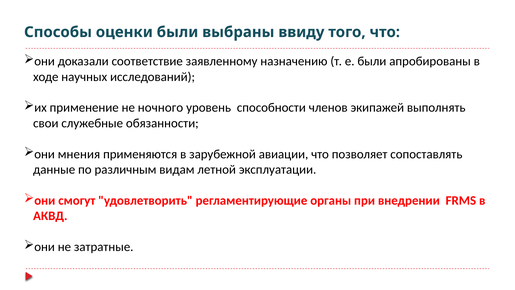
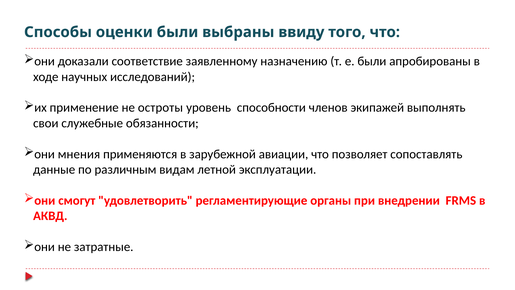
ночного: ночного -> остроты (160, 108)
